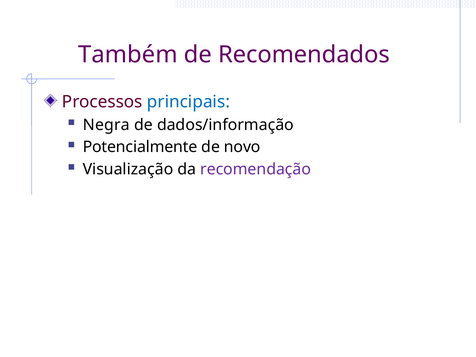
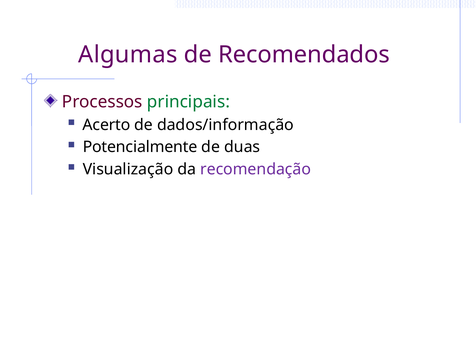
Também: Também -> Algumas (128, 55)
principais colour: blue -> green (188, 102)
Negra: Negra -> Acerto (106, 125)
novo: novo -> duas (242, 147)
